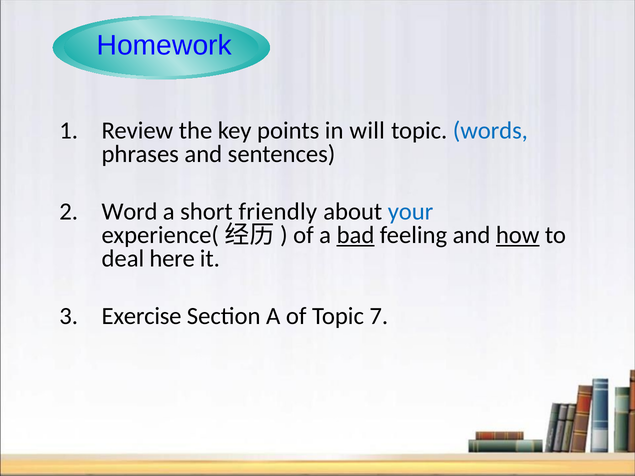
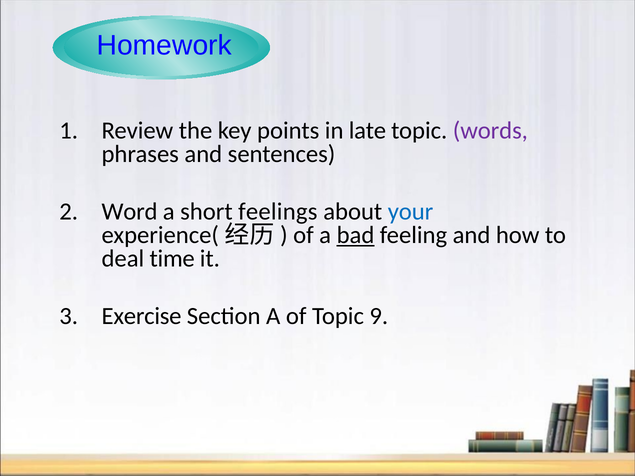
will: will -> late (367, 130)
words colour: blue -> purple (490, 130)
friendly: friendly -> feelings (278, 211)
how underline: present -> none (518, 235)
here: here -> time (172, 259)
7: 7 -> 9 (379, 316)
